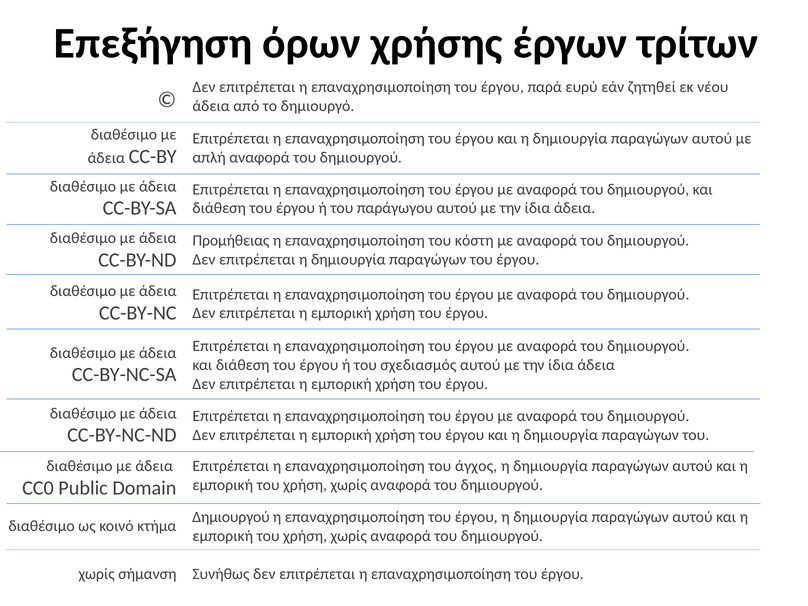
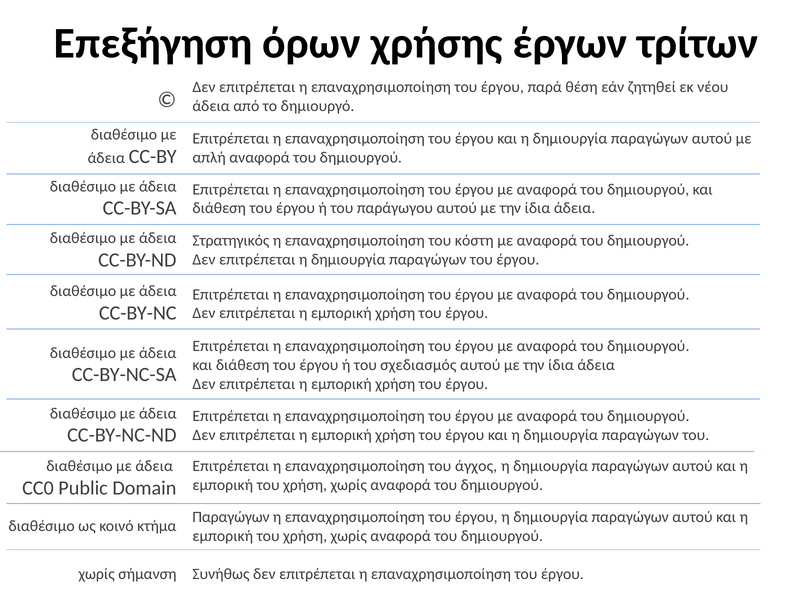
ευρύ: ευρύ -> θέση (582, 87)
Προμήθειας: Προμήθειας -> Στρατηγικός (231, 241)
Δημιουργού: Δημιουργού -> Παραγώγων (231, 517)
